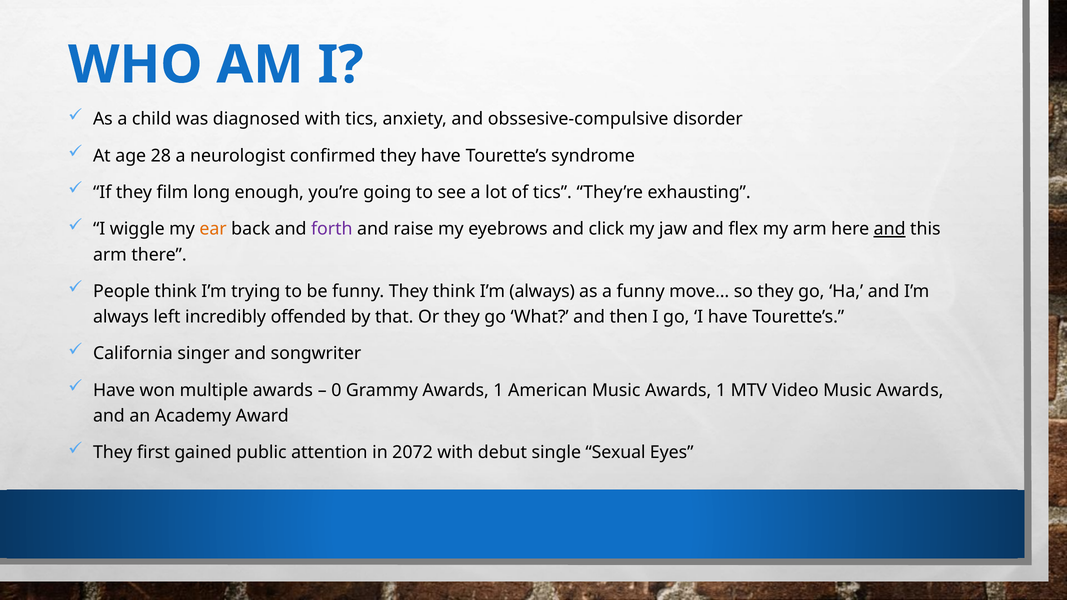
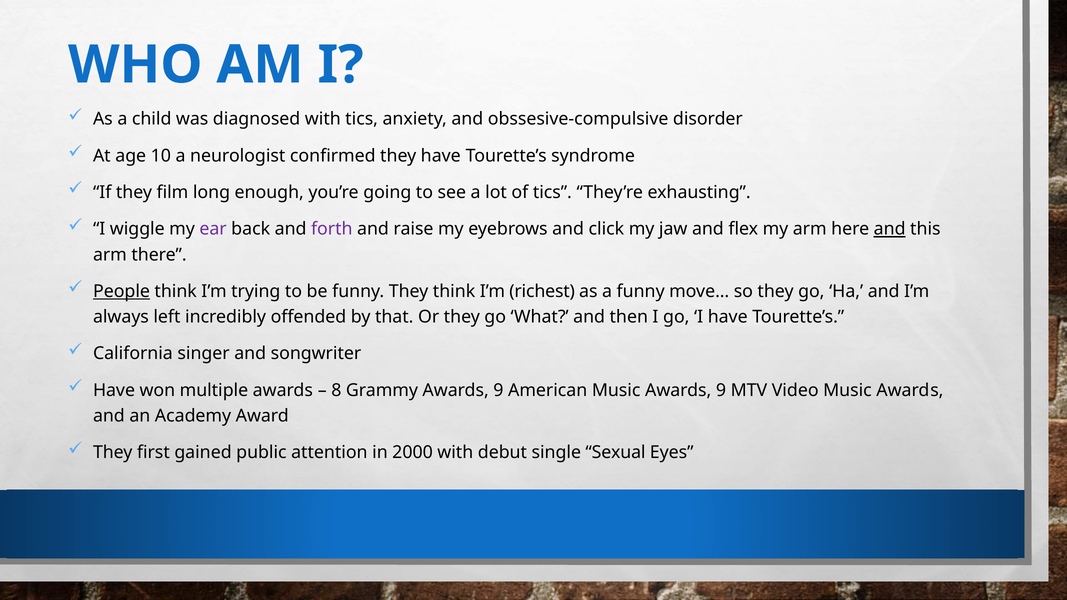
28: 28 -> 10 (161, 156)
ear colour: orange -> purple (213, 229)
People underline: none -> present (122, 291)
think I’m always: always -> richest (542, 291)
0: 0 -> 8 (336, 390)
Grammy Awards 1: 1 -> 9 (498, 390)
Music Awards 1: 1 -> 9 (721, 390)
2072: 2072 -> 2000 (413, 453)
